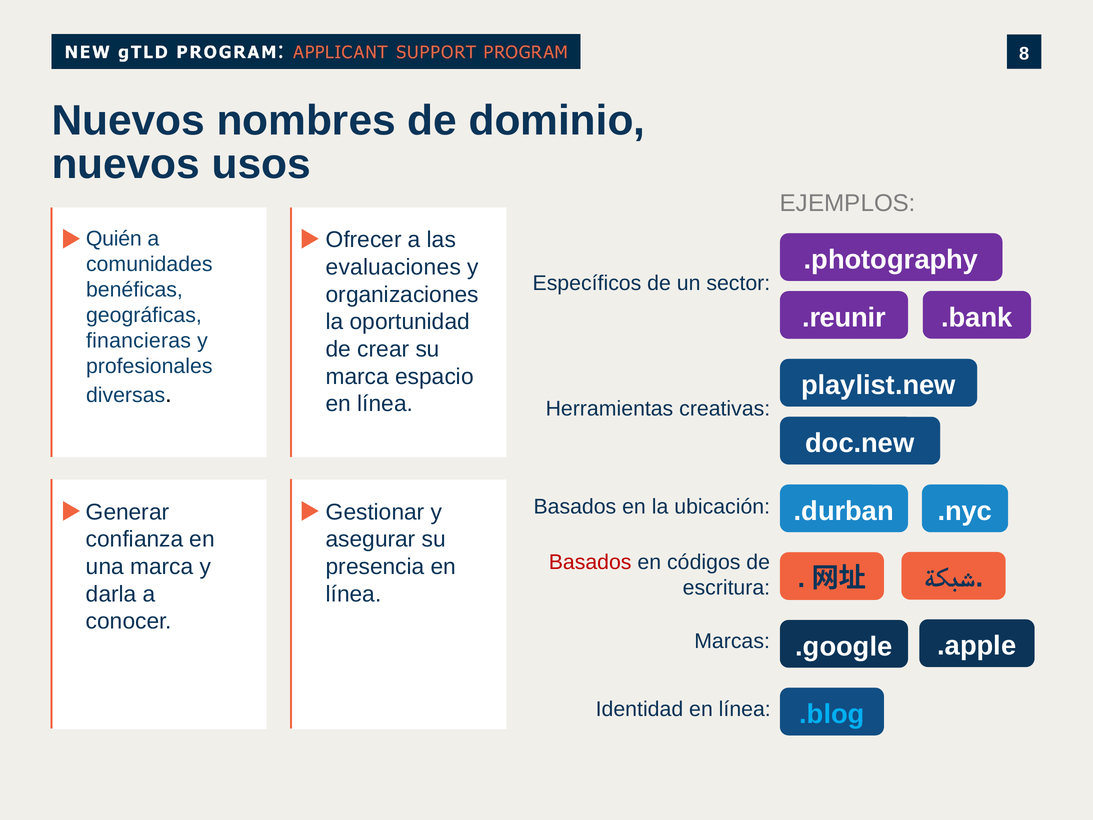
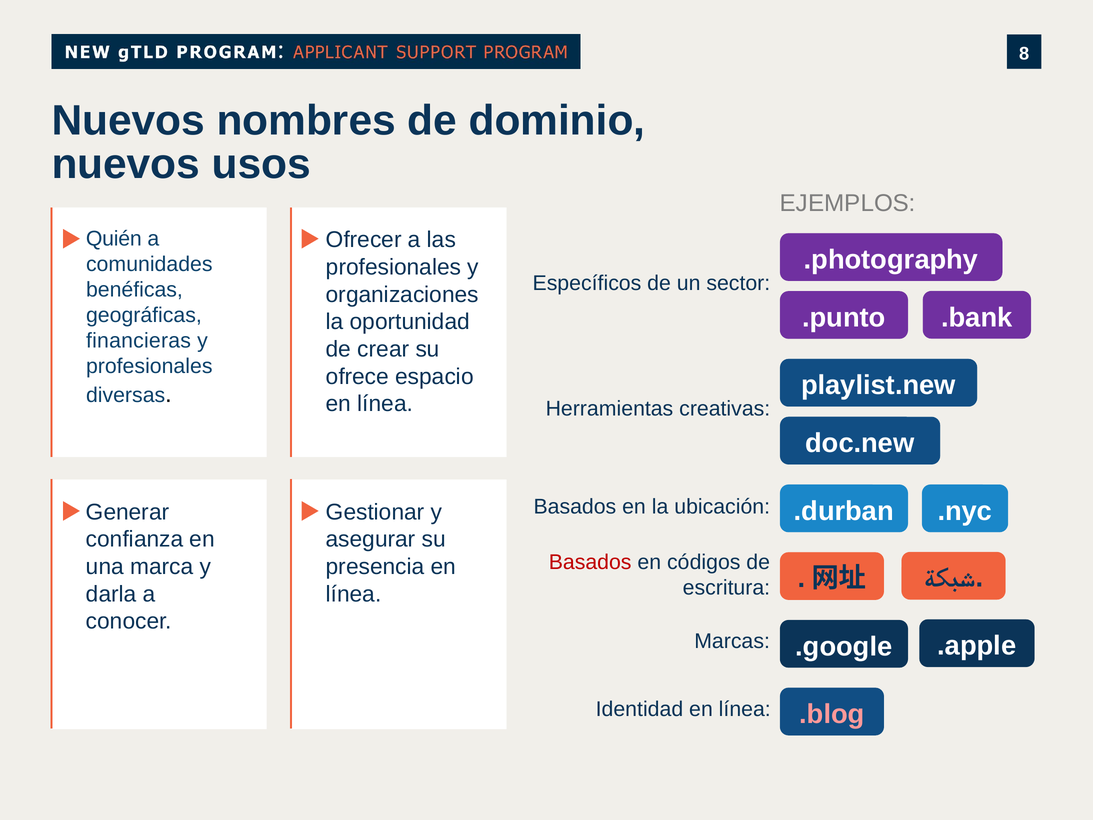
evaluaciones: evaluaciones -> profesionales (394, 267)
.reunir: .reunir -> .punto (844, 318)
marca: marca -> ofrece (357, 376)
.blog colour: light blue -> pink (832, 714)
